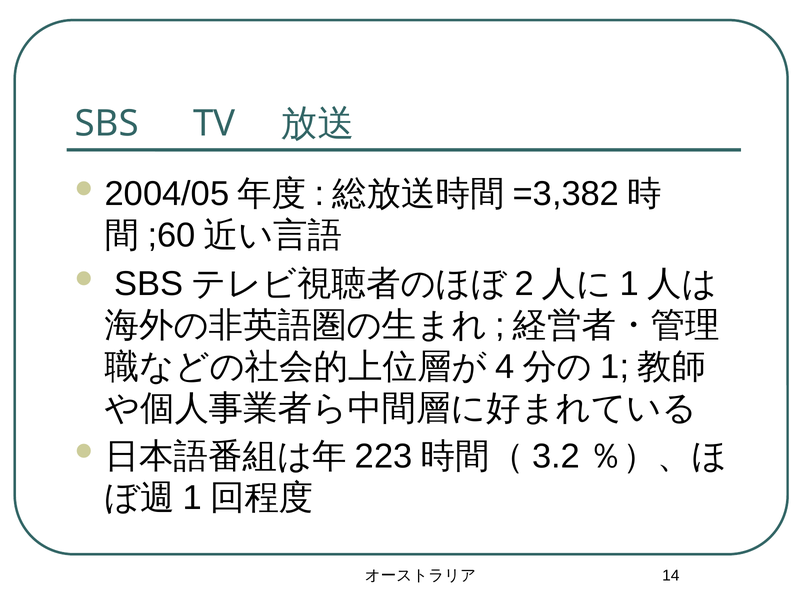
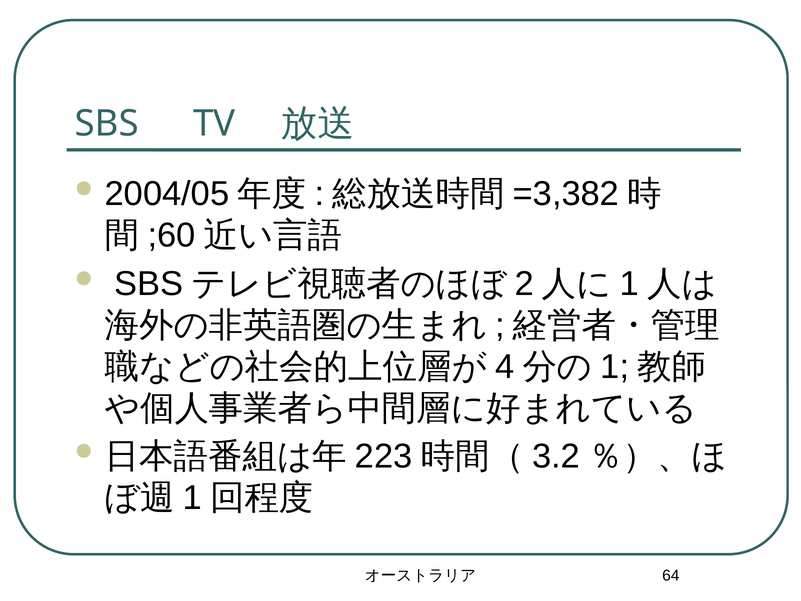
14: 14 -> 64 (671, 575)
